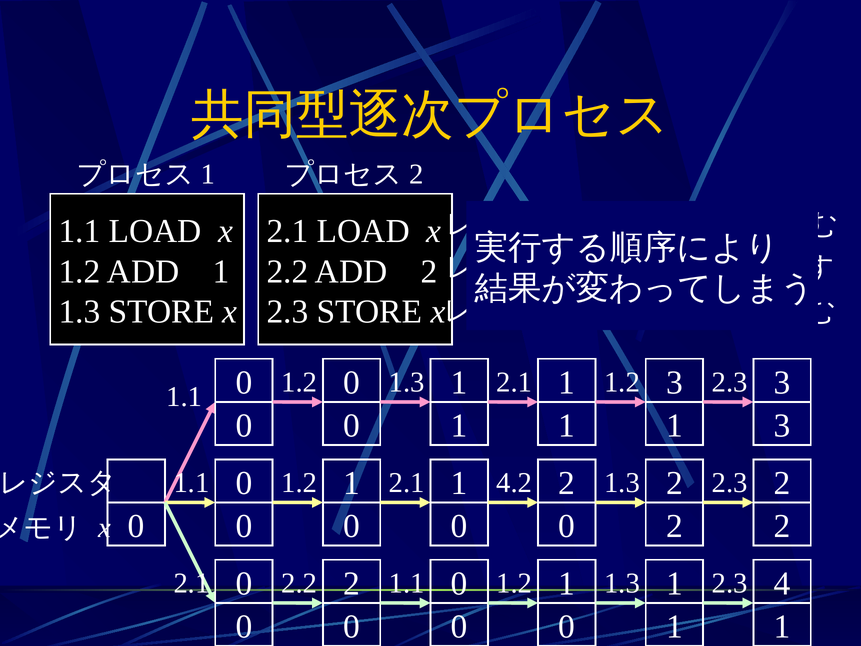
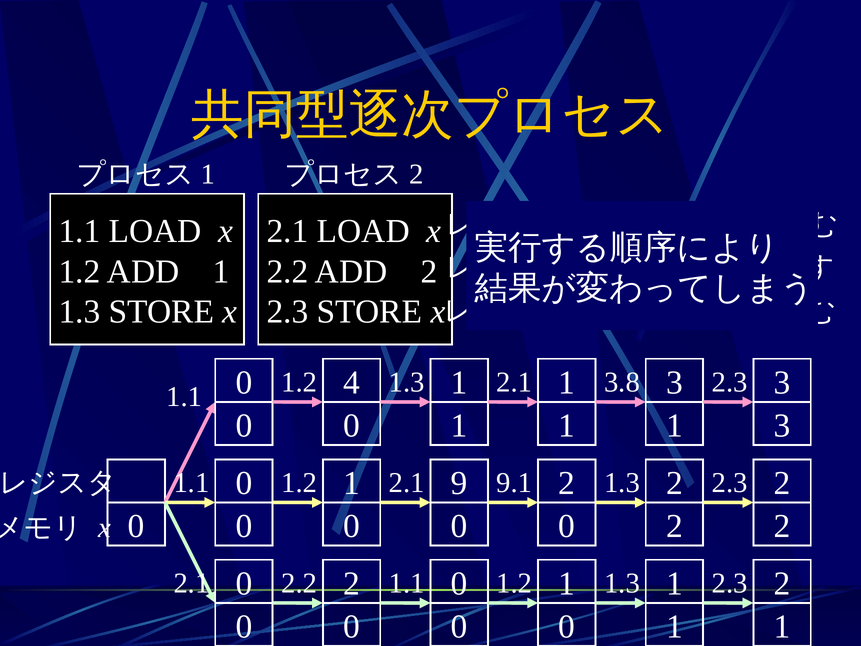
1.2 0: 0 -> 4 (352, 383)
1.2: 1.2 -> 3.8 (622, 382)
1: 1 -> 9 (459, 483)
4.2: 4.2 -> 9.1 (514, 483)
4: 4 -> 2 (782, 583)
